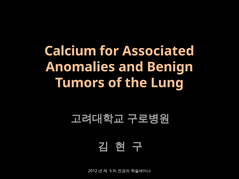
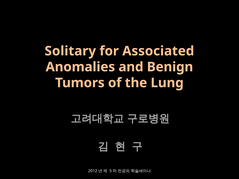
Calcium: Calcium -> Solitary (70, 51)
